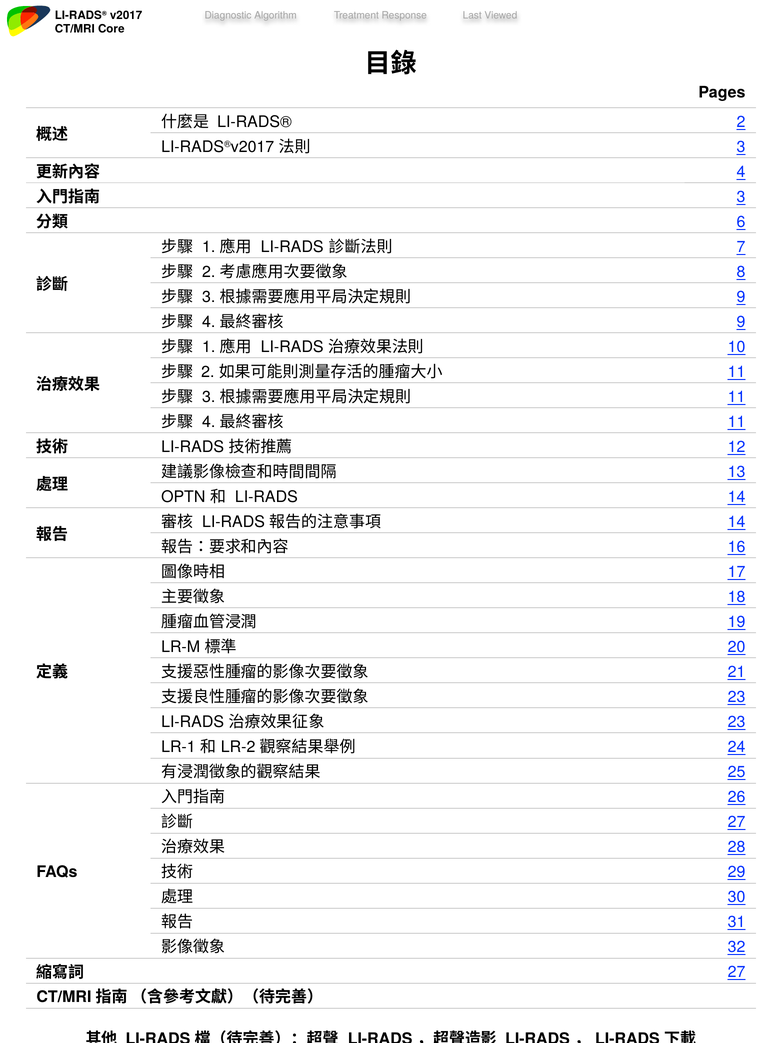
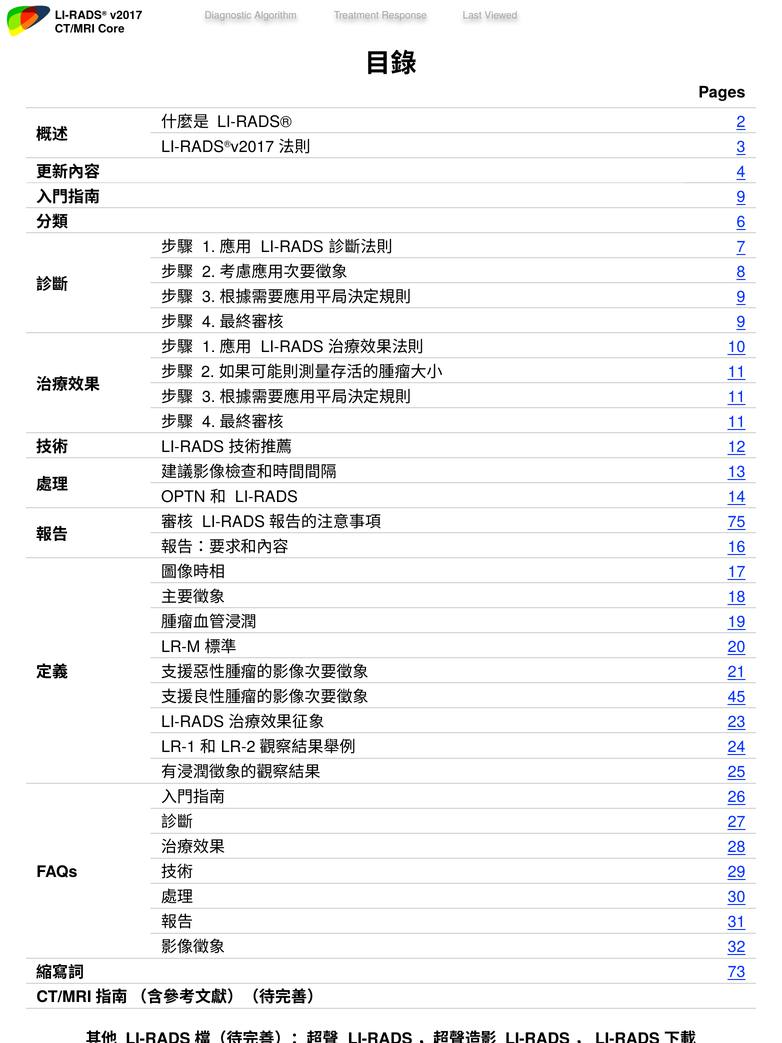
3: 3 -> 9 (741, 197)
14: 14 -> 75 (737, 522)
23: 23 -> 45 (737, 697)
27: 27 -> 73 (737, 972)
